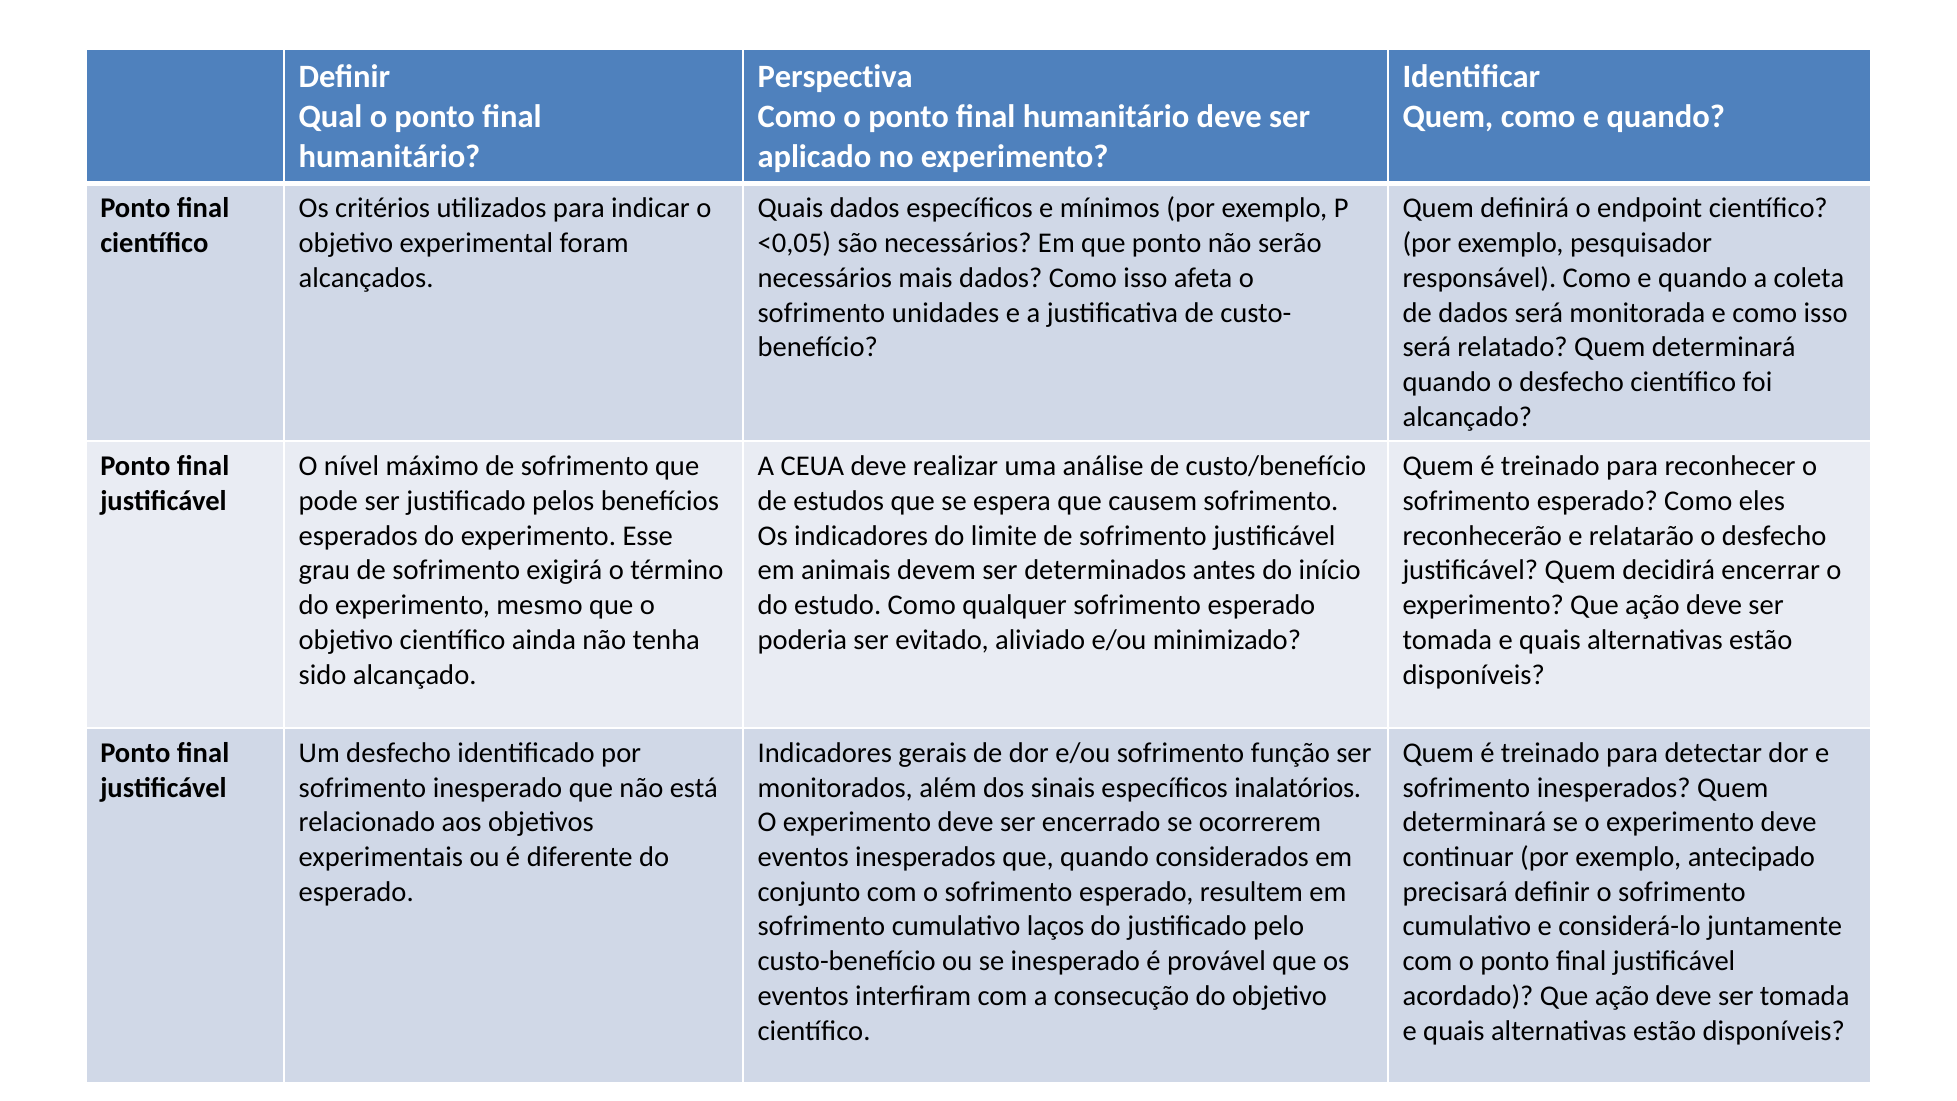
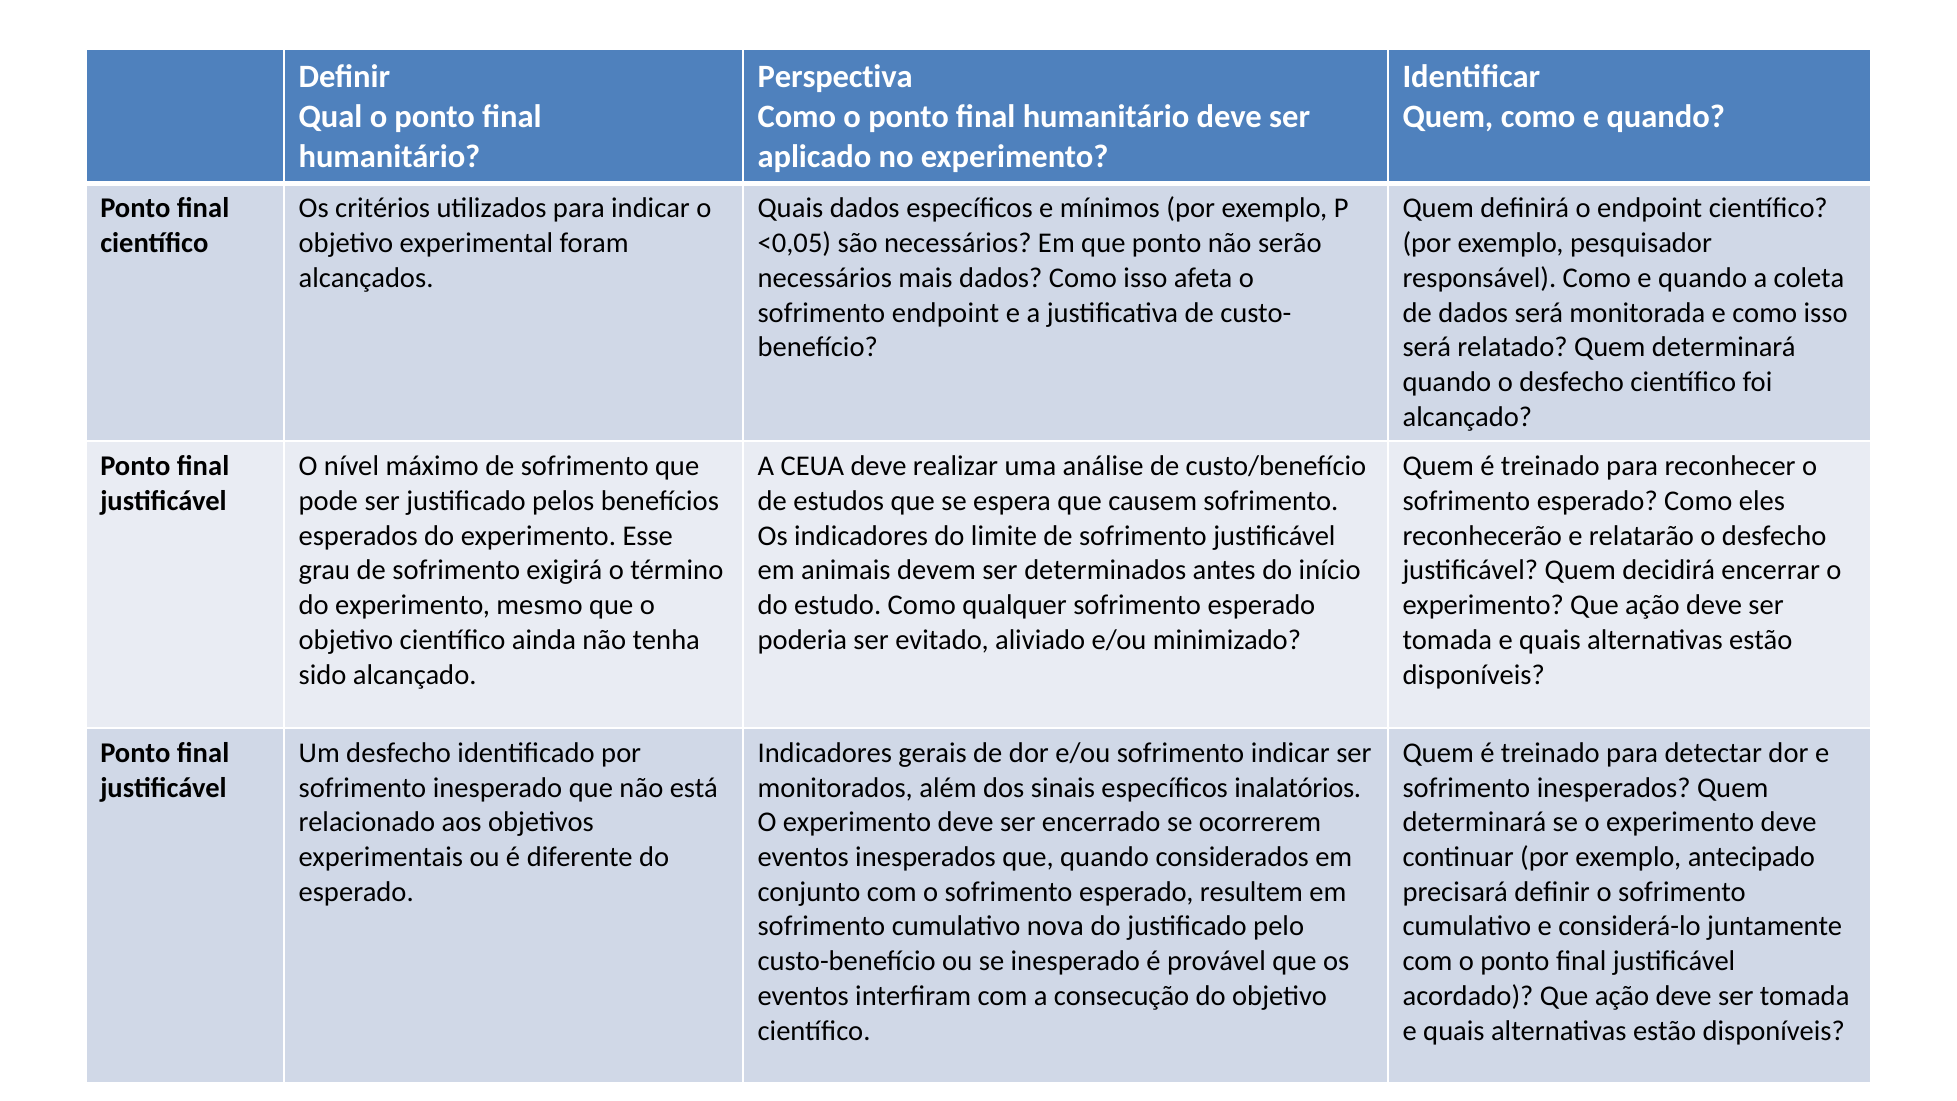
sofrimento unidades: unidades -> endpoint (946, 313)
sofrimento função: função -> indicar (1290, 753)
laços: laços -> nova (1055, 926)
